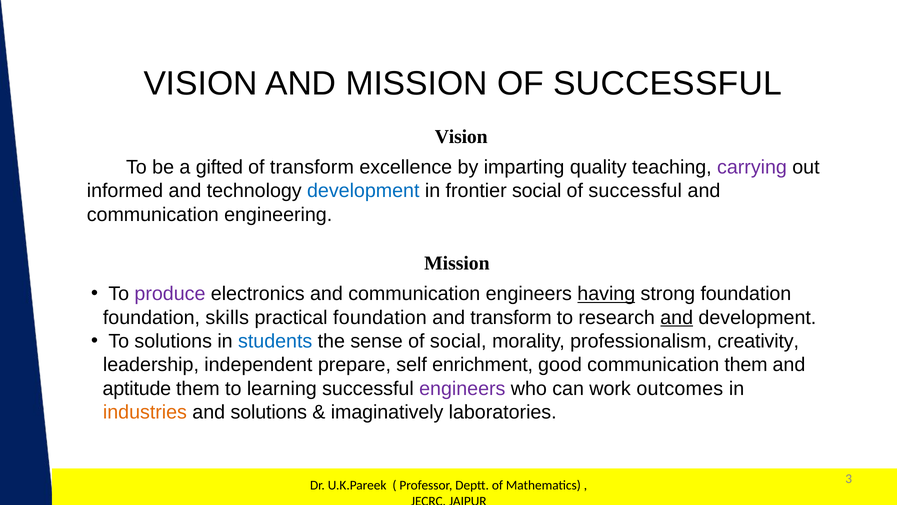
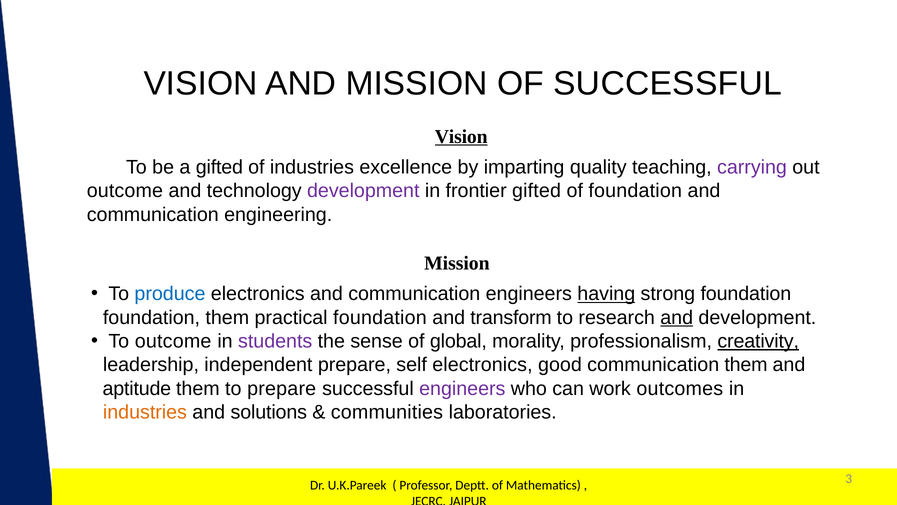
Vision underline: none -> present (461, 136)
of transform: transform -> industries (312, 167)
informed: informed -> outcome (125, 191)
development colour: blue -> purple (363, 191)
frontier social: social -> gifted (537, 191)
successful: successful -> foundation (635, 191)
produce colour: purple -> blue (170, 294)
foundation skills: skills -> them (227, 317)
To solutions: solutions -> outcome (173, 341)
students colour: blue -> purple (275, 341)
of social: social -> global (458, 341)
creativity underline: none -> present (758, 341)
self enrichment: enrichment -> electronics (482, 364)
to learning: learning -> prepare (282, 388)
imaginatively: imaginatively -> communities (387, 412)
